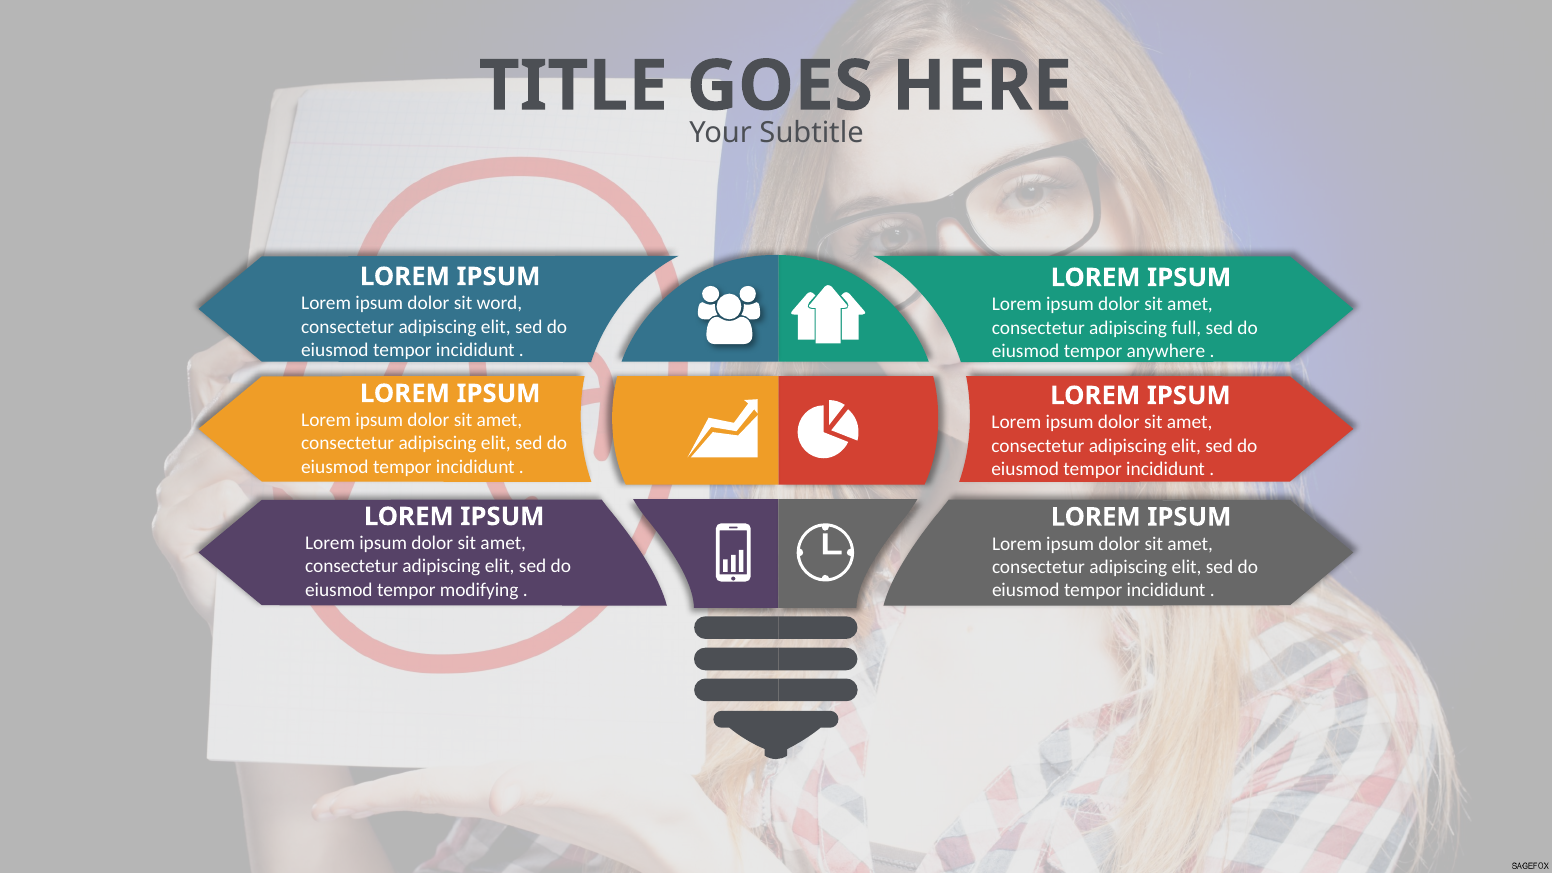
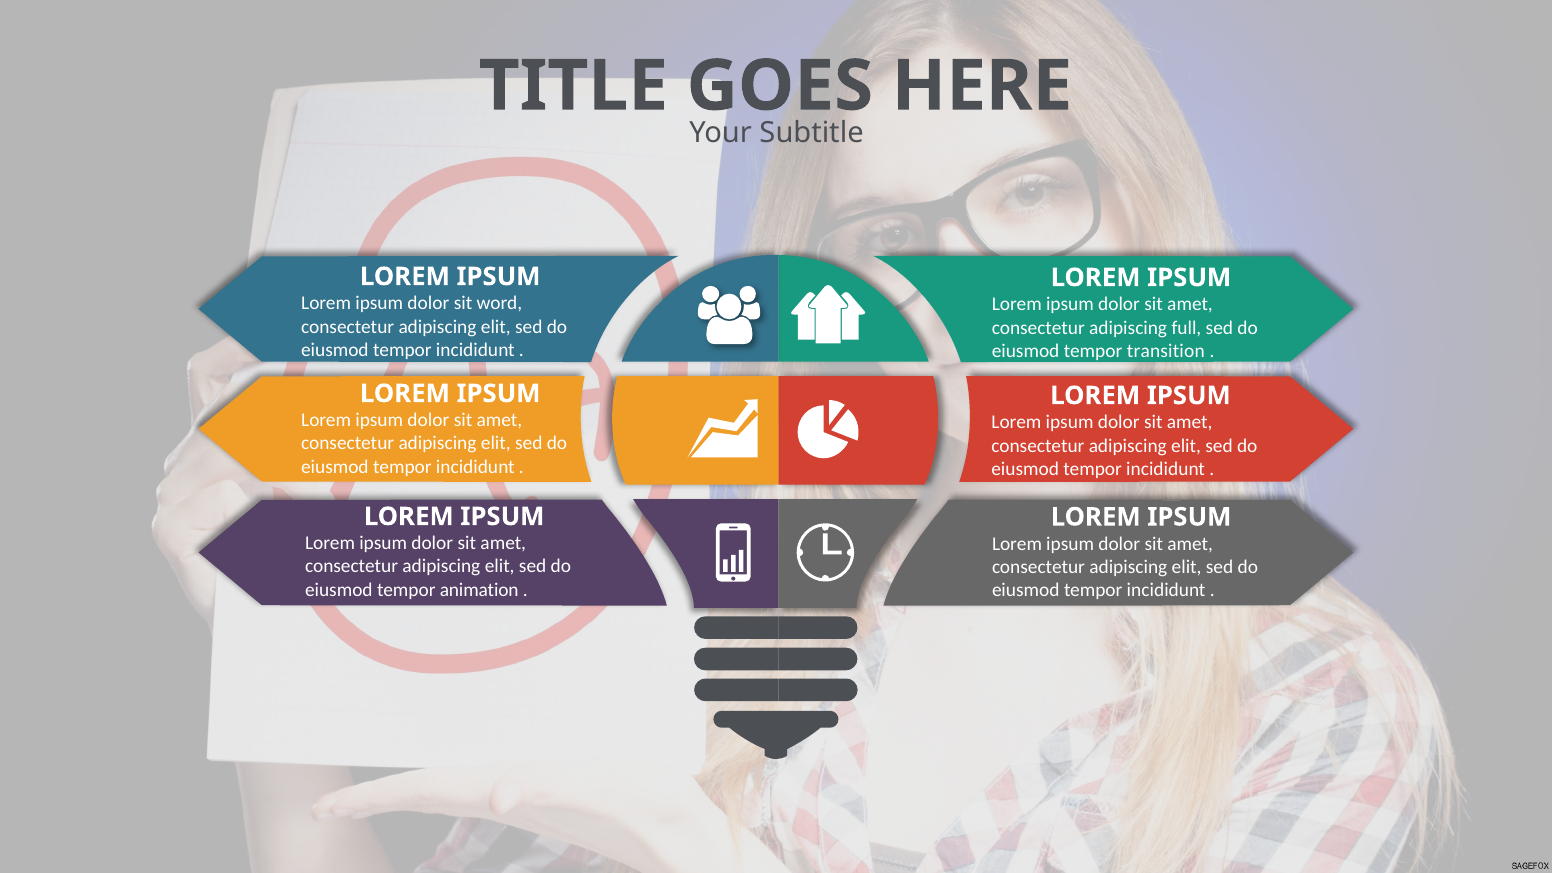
anywhere: anywhere -> transition (1166, 351)
modifying: modifying -> animation (479, 590)
